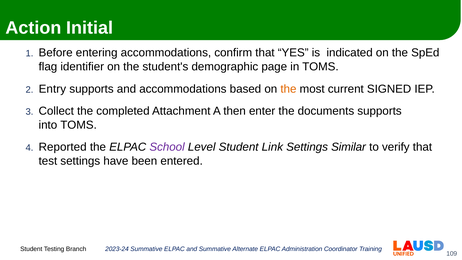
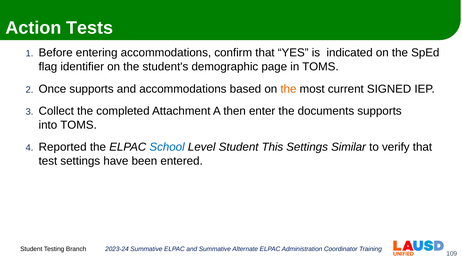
Initial: Initial -> Tests (90, 28)
Entry: Entry -> Once (52, 89)
School colour: purple -> blue (167, 147)
Link: Link -> This (272, 147)
